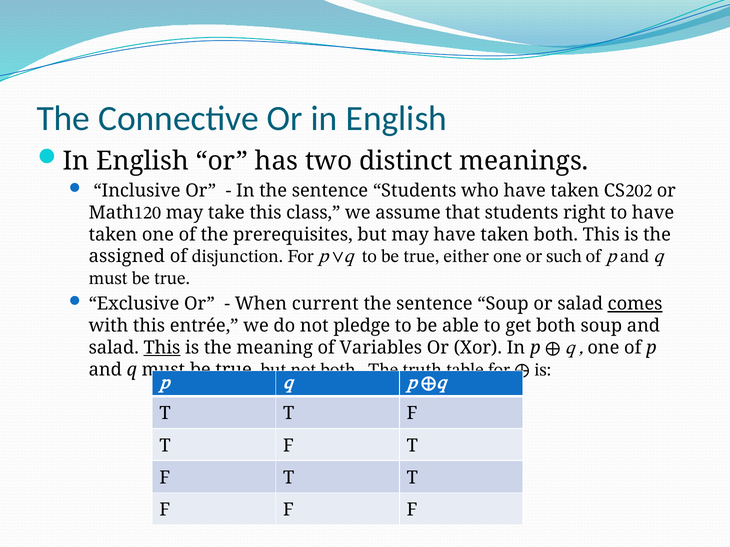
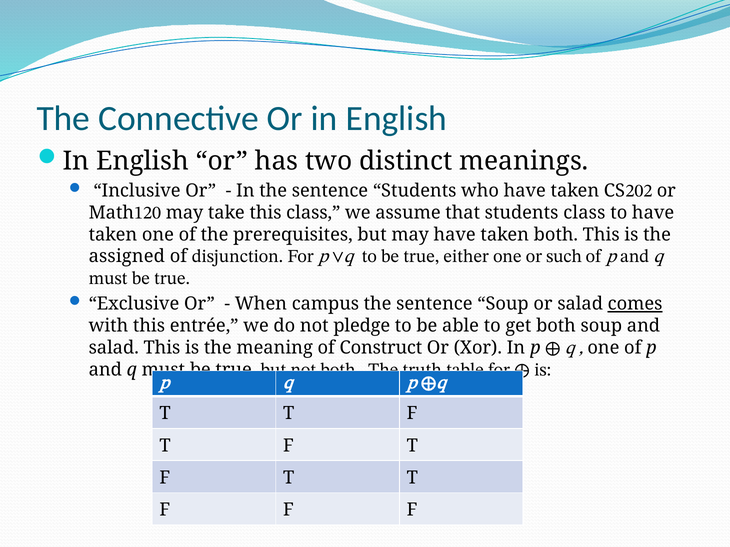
students right: right -> class (584, 213)
current: current -> campus (325, 304)
This underline: present -> none (162, 348)
Variables: Variables -> Construct (381, 348)
